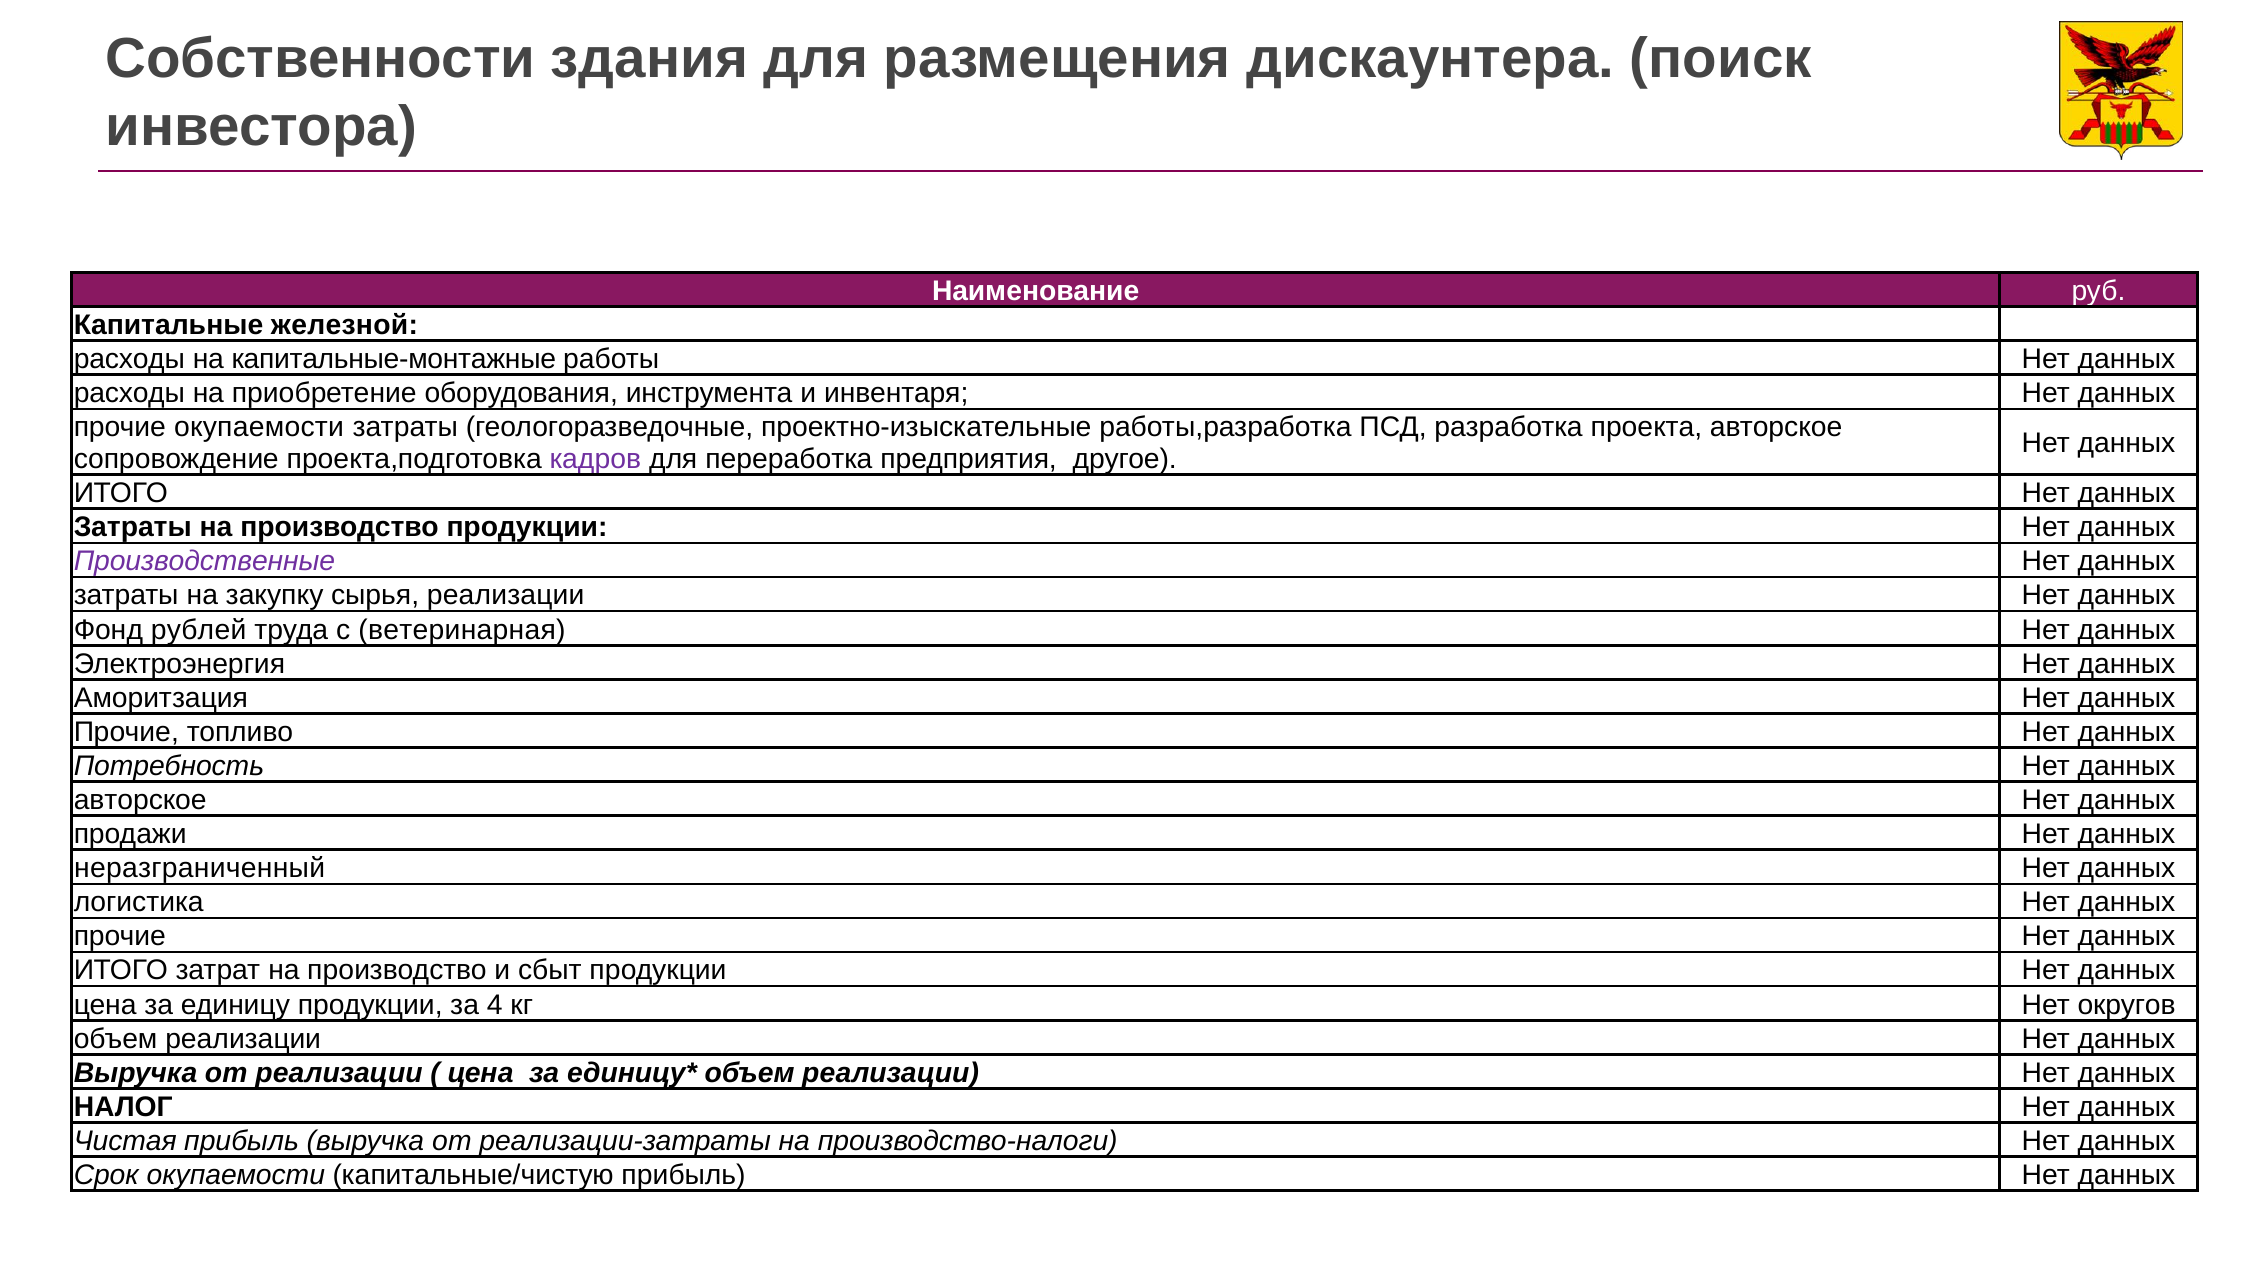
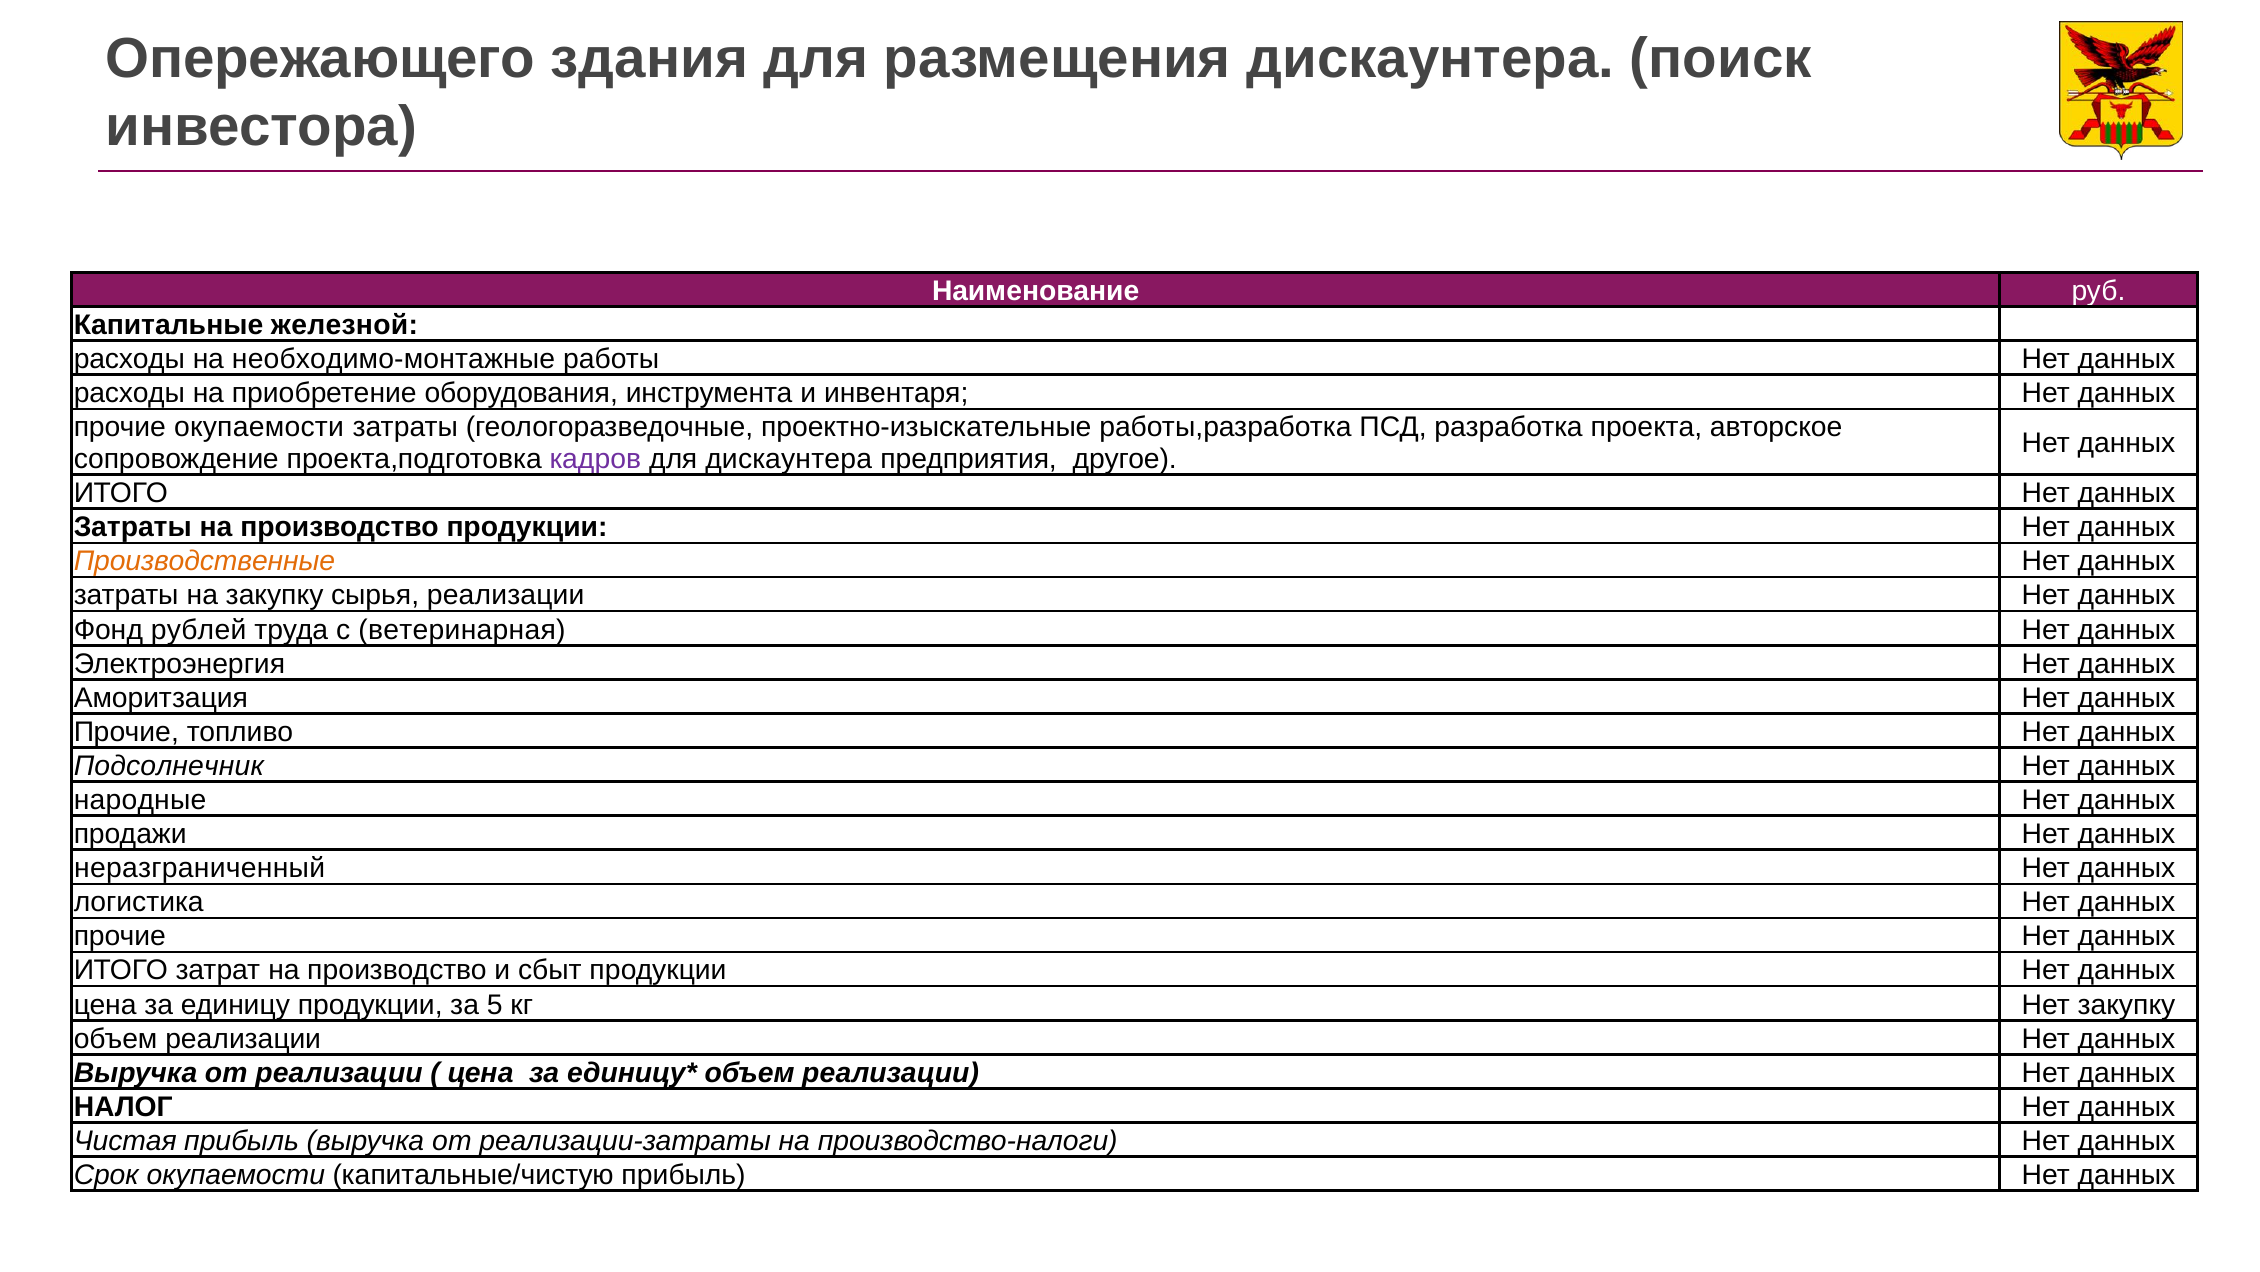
Собственности: Собственности -> Опережающего (321, 59)
капитальные-монтажные: капитальные-монтажные -> необходимо-монтажные (394, 359)
для переработка: переработка -> дискаунтера (789, 459)
Производственные colour: purple -> orange (204, 561)
Потребность: Потребность -> Подсолнечник (169, 766)
авторское: авторское -> народные (140, 800)
4: 4 -> 5 (495, 1004)
Нет округов: округов -> закупку (2126, 1004)
